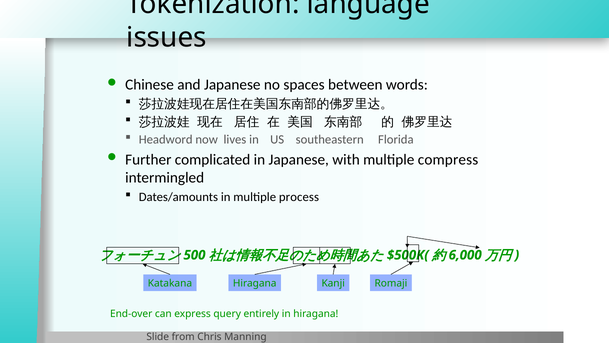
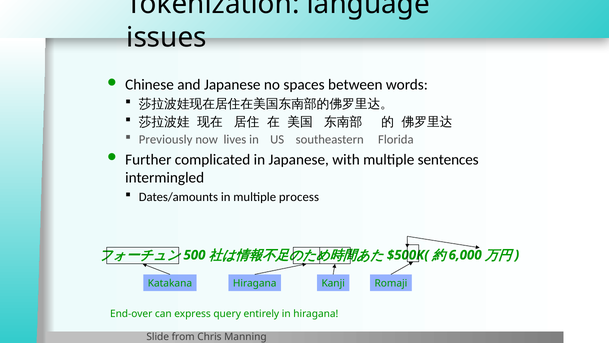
Headword: Headword -> Previously (166, 139)
compress: compress -> sentences (448, 159)
